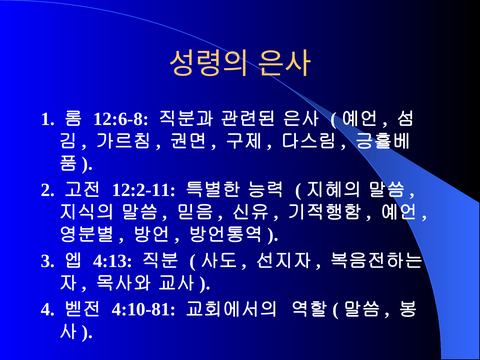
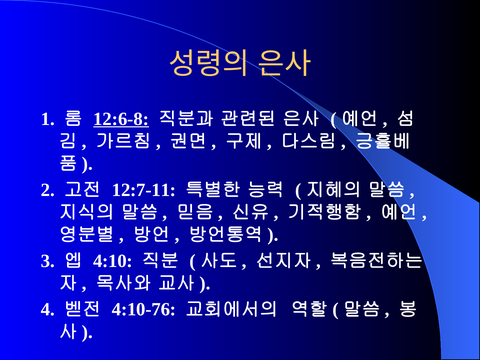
12:6-8 underline: none -> present (121, 119)
12:2-11: 12:2-11 -> 12:7-11 (144, 190)
4:13: 4:13 -> 4:10 (113, 261)
4:10-81: 4:10-81 -> 4:10-76 (144, 309)
